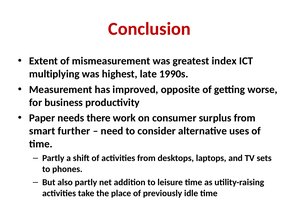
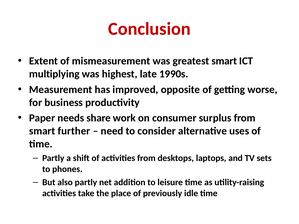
greatest index: index -> smart (224, 61)
there: there -> share (99, 118)
